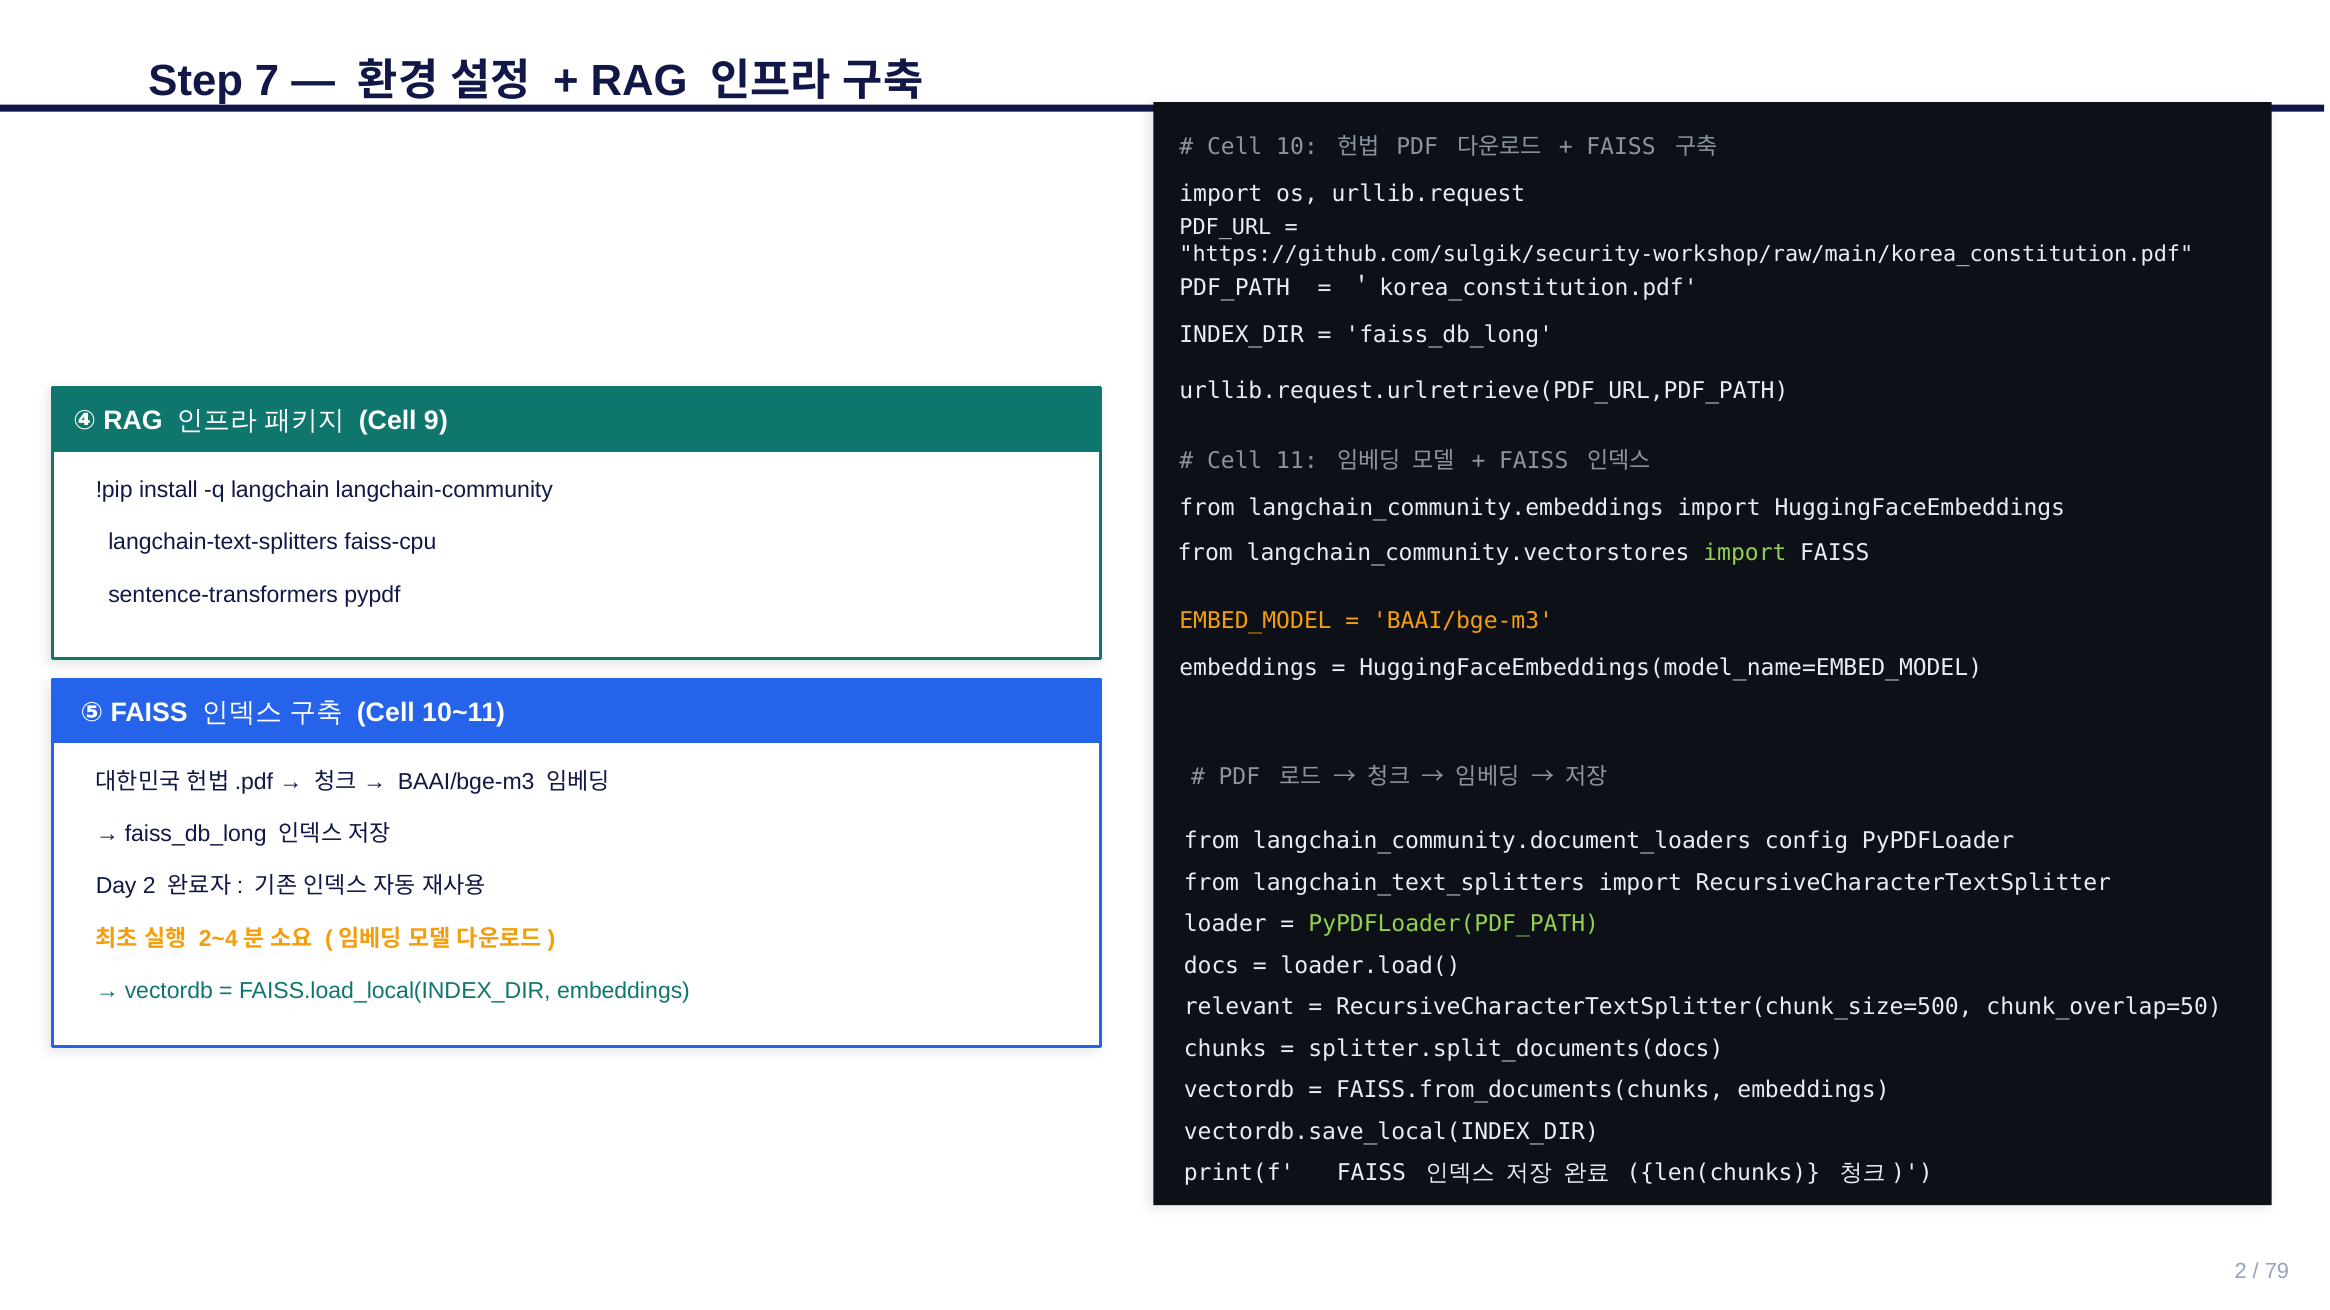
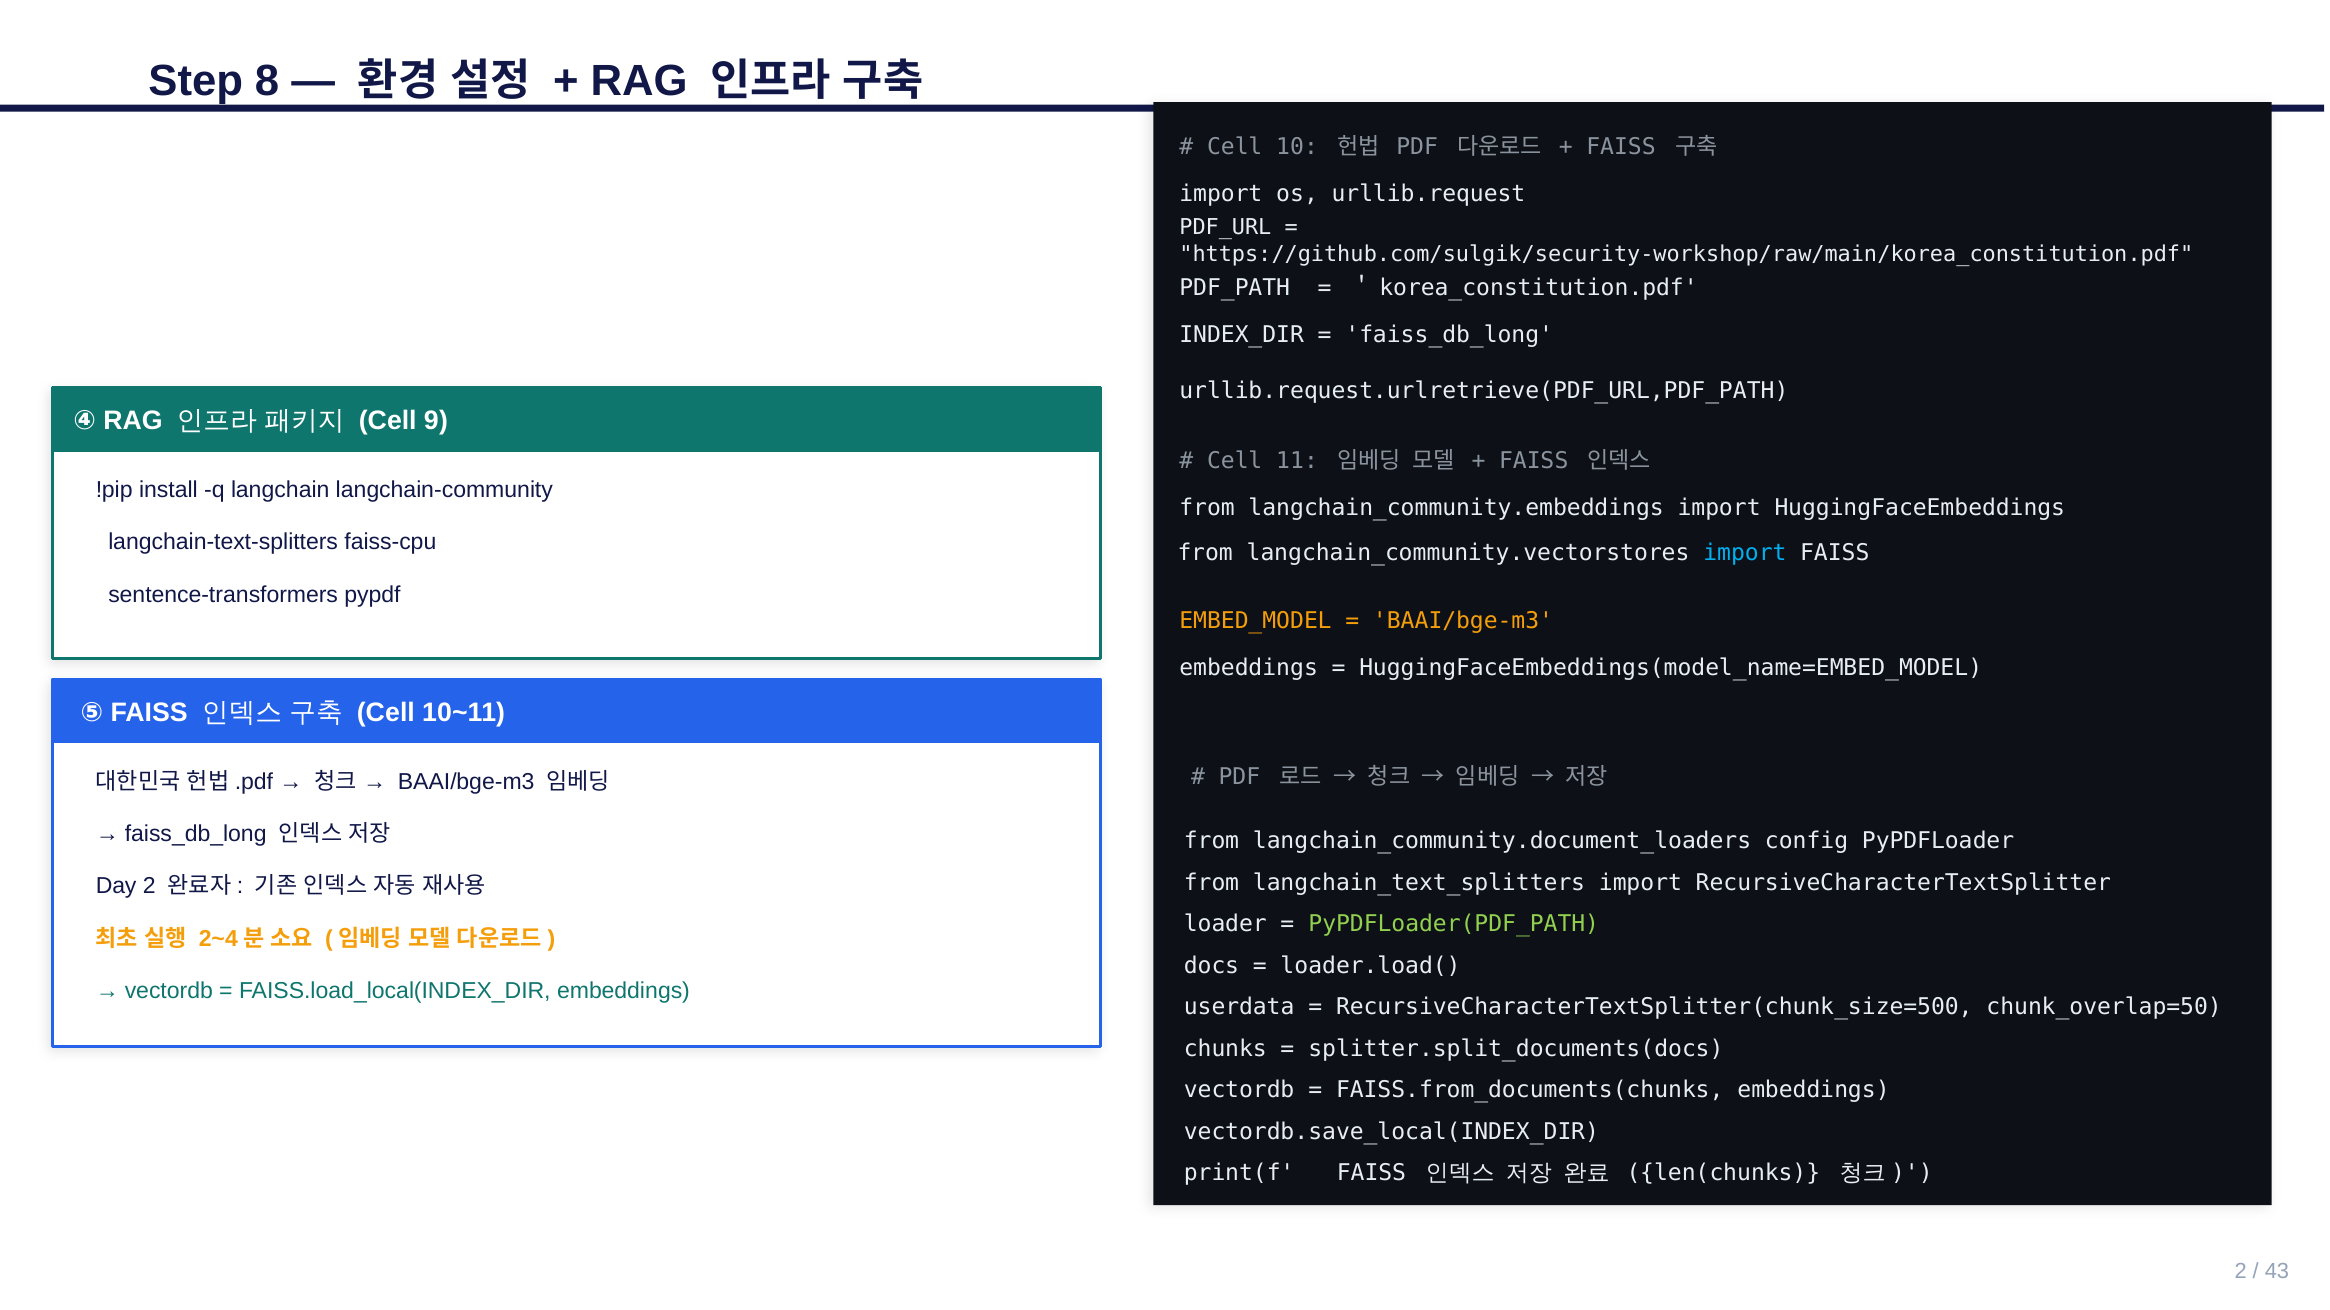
7: 7 -> 8 (267, 82)
import colour: light green -> light blue (1745, 553)
relevant: relevant -> userdata (1239, 1008)
79: 79 -> 43 (2277, 1272)
